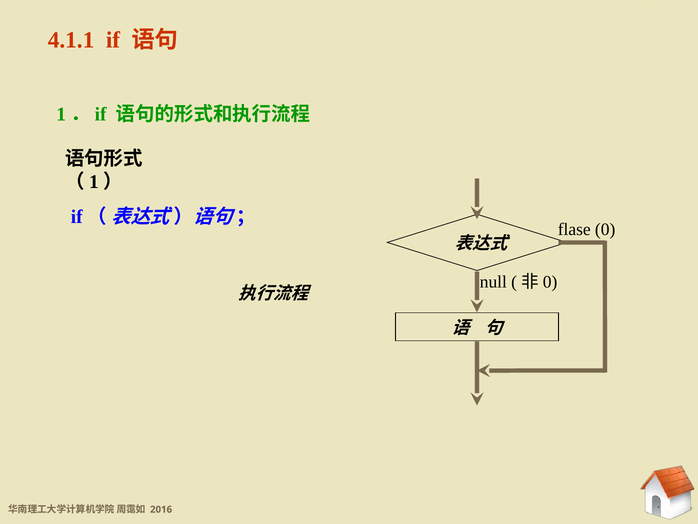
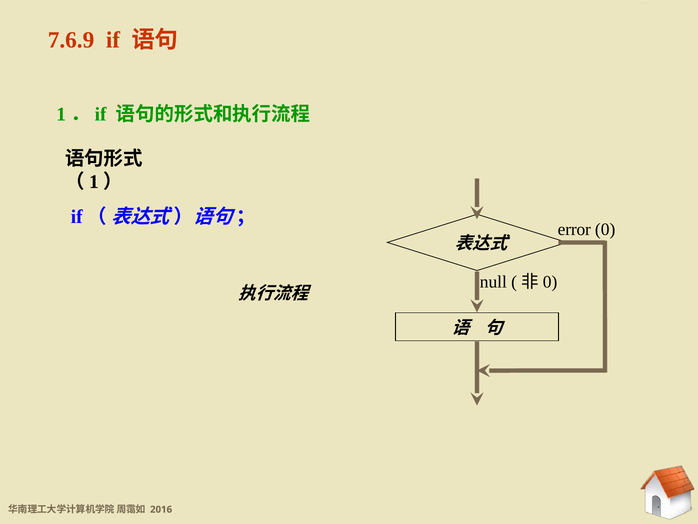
4.1.1: 4.1.1 -> 7.6.9 (71, 40)
flase: flase -> error (574, 229)
